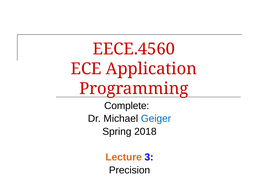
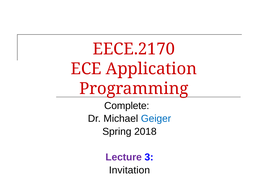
EECE.4560: EECE.4560 -> EECE.2170 (134, 49)
Lecture colour: orange -> purple (124, 157)
Precision: Precision -> Invitation (129, 170)
